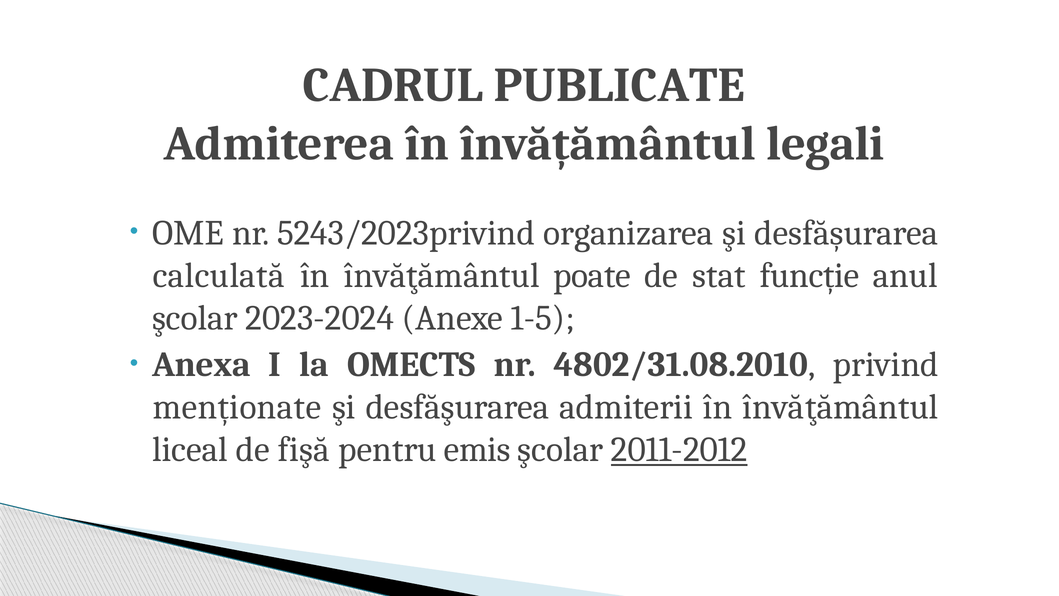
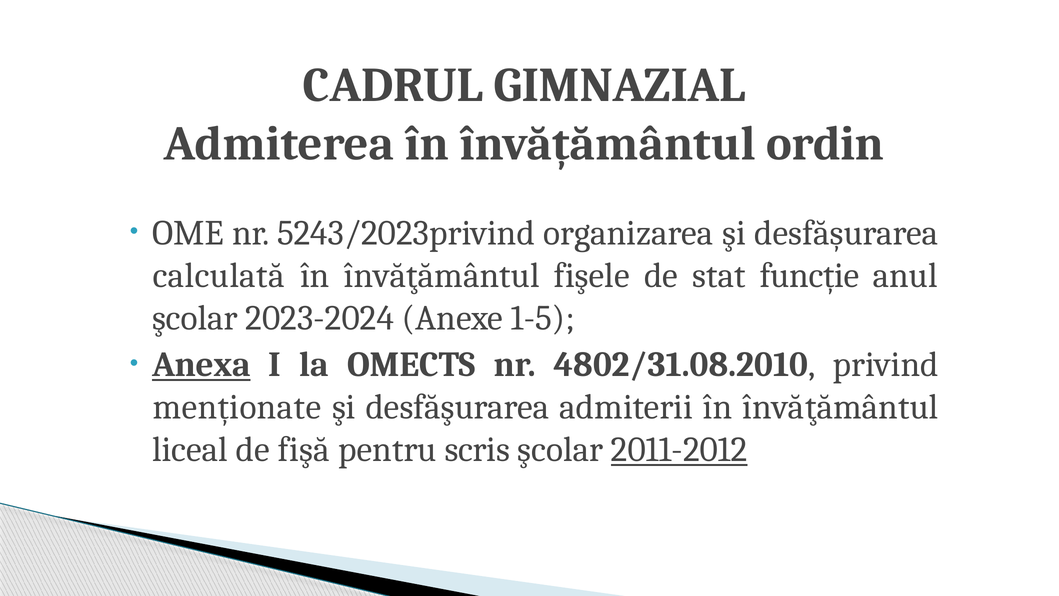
PUBLICATE: PUBLICATE -> GIMNAZIAL (619, 85)
legali: legali -> ordin (825, 143)
poate: poate -> fişele (592, 275)
Anexa underline: none -> present (201, 365)
emis: emis -> scris (477, 449)
